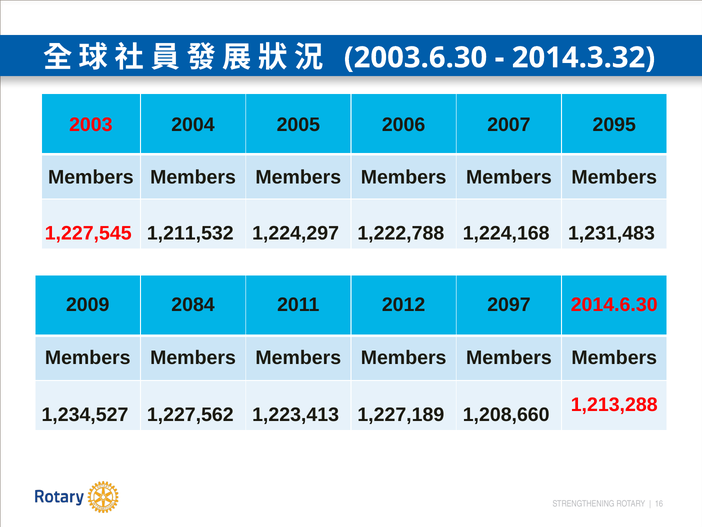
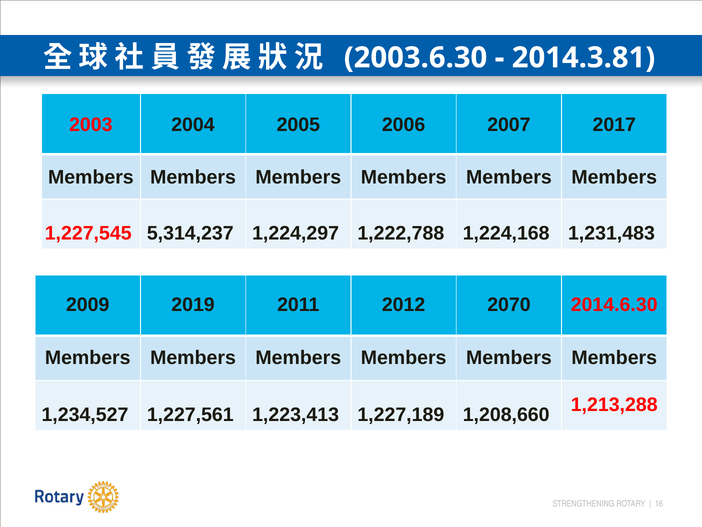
2014.3.32: 2014.3.32 -> 2014.3.81 (584, 58)
2095: 2095 -> 2017 (614, 125)
1,211,532: 1,211,532 -> 5,314,237 (190, 233)
2084: 2084 -> 2019 (193, 305)
2097: 2097 -> 2070 (509, 305)
1,227,562: 1,227,562 -> 1,227,561 (190, 414)
